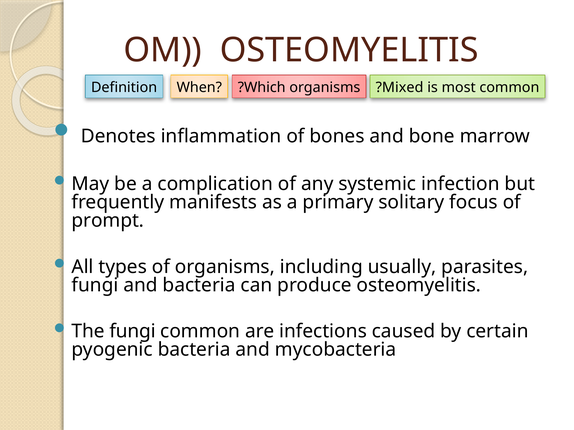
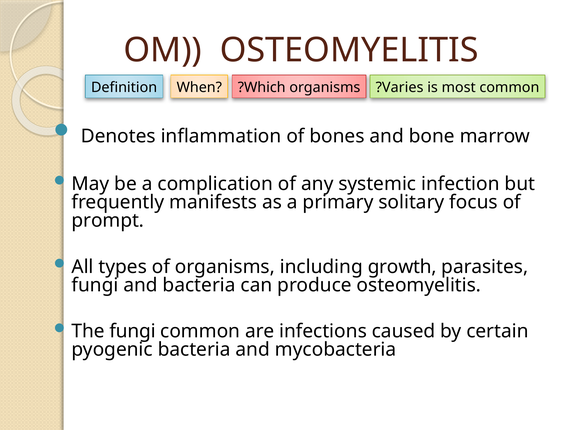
Mixed: Mixed -> Varies (403, 88)
usually: usually -> growth (402, 267)
